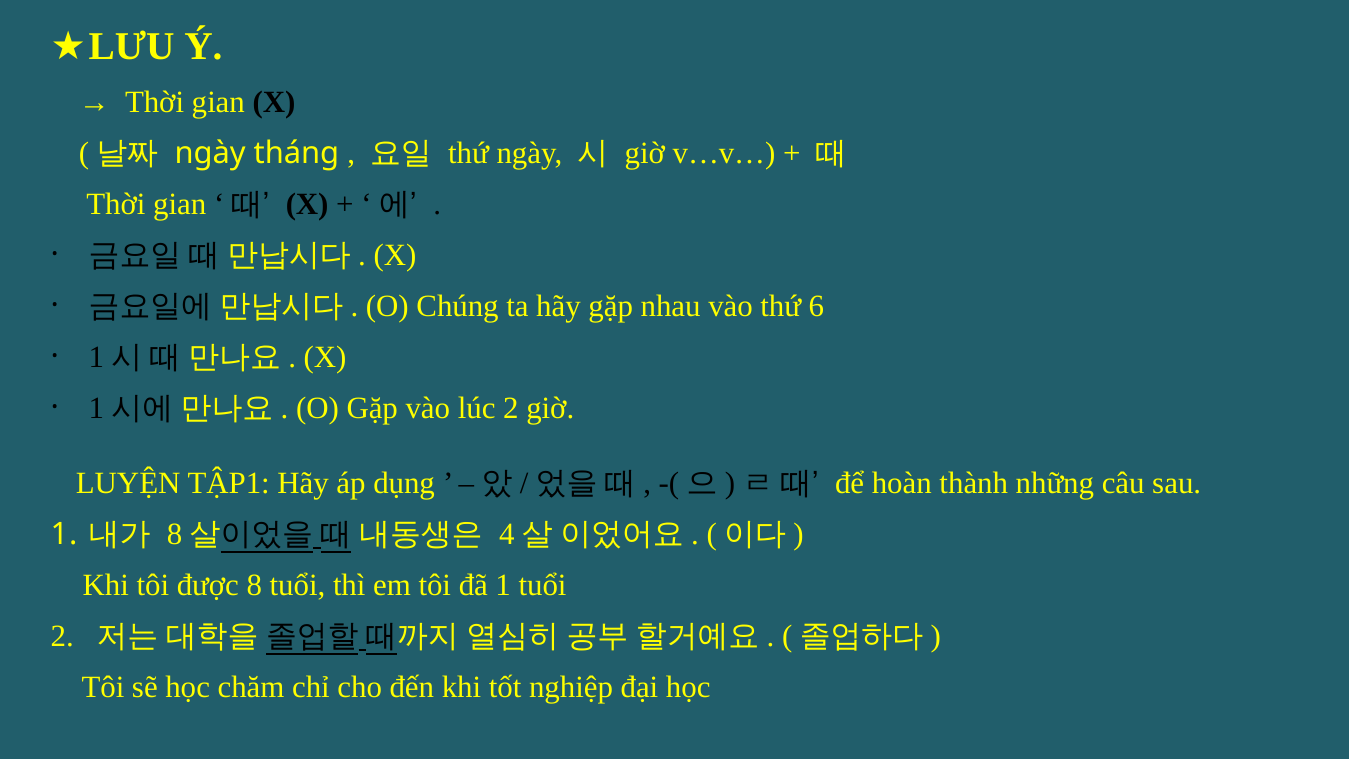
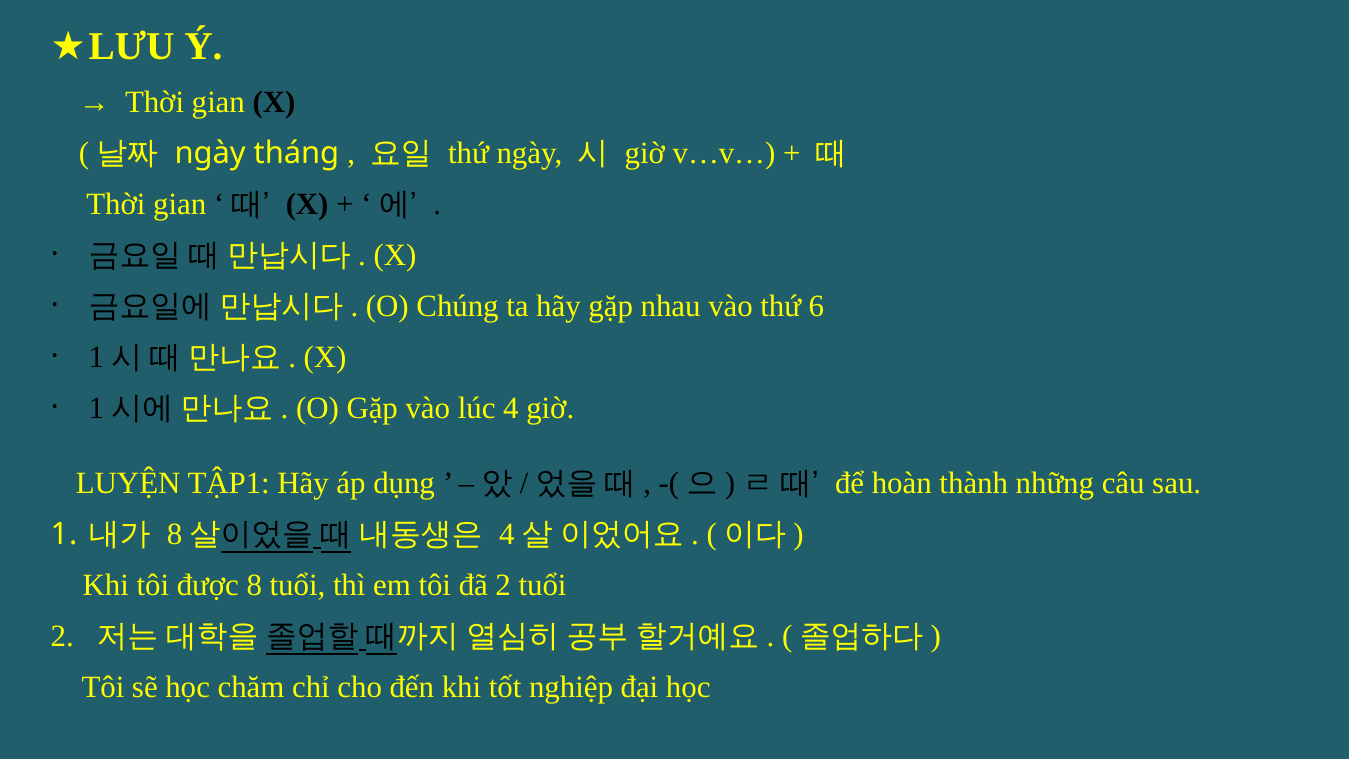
lúc 2: 2 -> 4 (511, 408)
đã 1: 1 -> 2 (503, 585)
